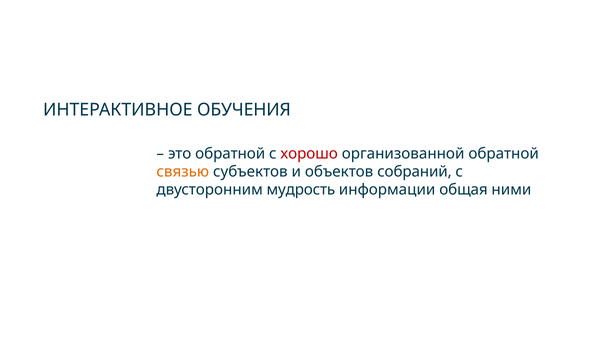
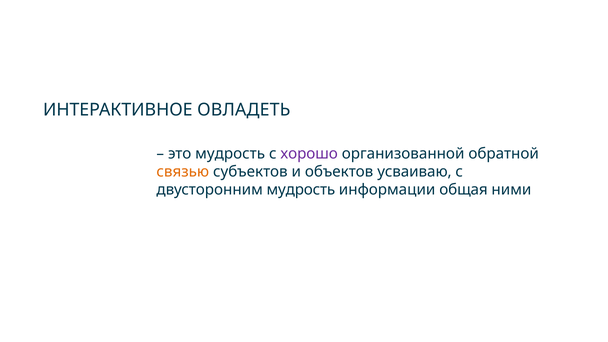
ОБУЧЕНИЯ: ОБУЧЕНИЯ -> ОВЛАДЕТЬ (244, 110)
это обратной: обратной -> мудрость (230, 153)
хорошо colour: red -> purple (309, 153)
собраний: собраний -> усваиваю (414, 172)
